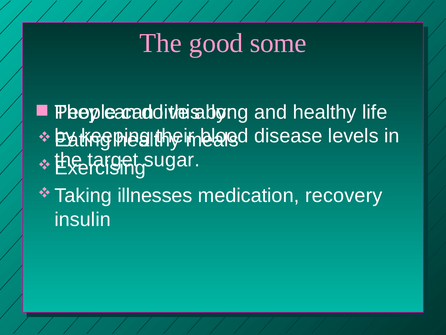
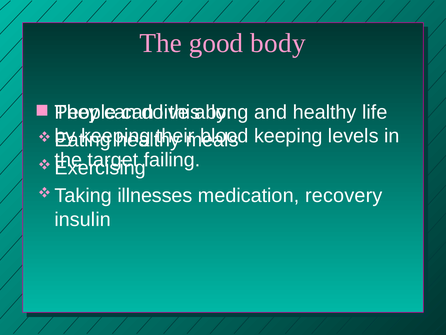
some: some -> body (278, 43)
disease: disease -> keeping (288, 136)
sugar: sugar -> failing (172, 160)
